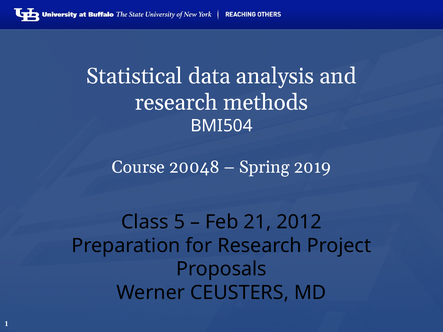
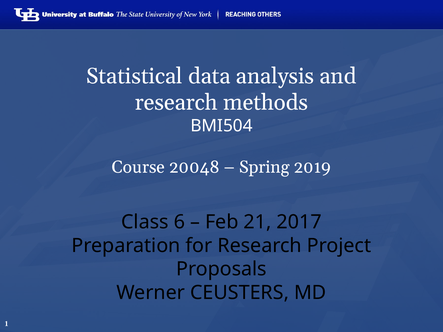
5: 5 -> 6 (179, 222)
2012: 2012 -> 2017 (299, 222)
